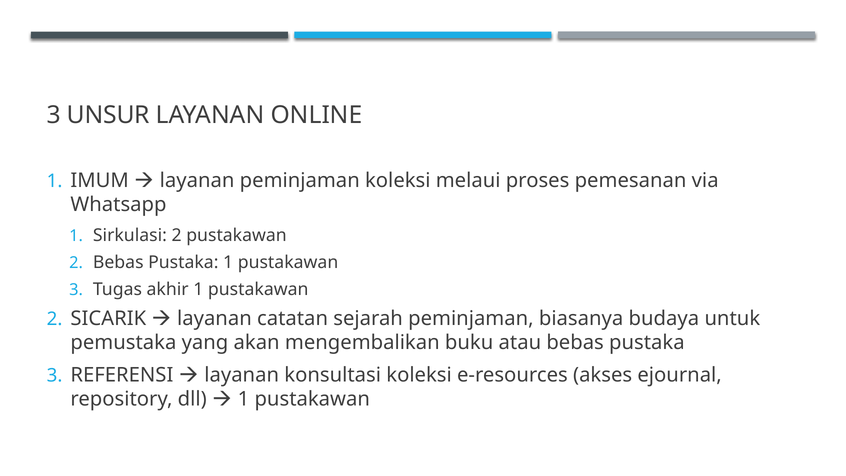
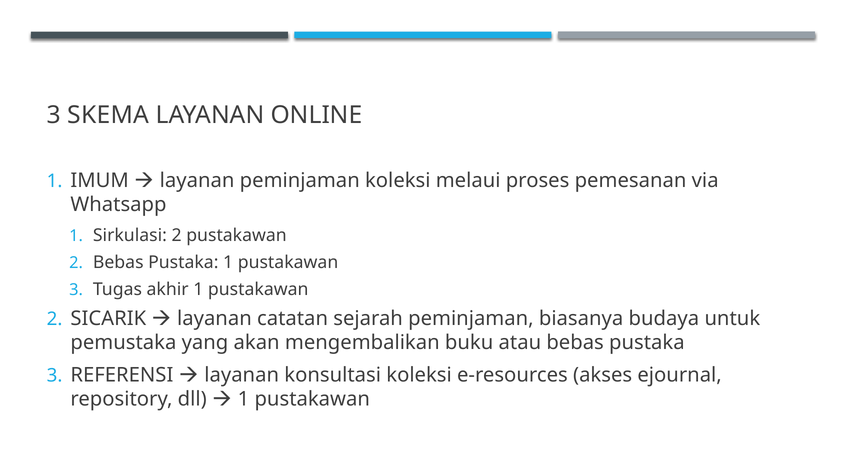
UNSUR: UNSUR -> SKEMA (108, 115)
